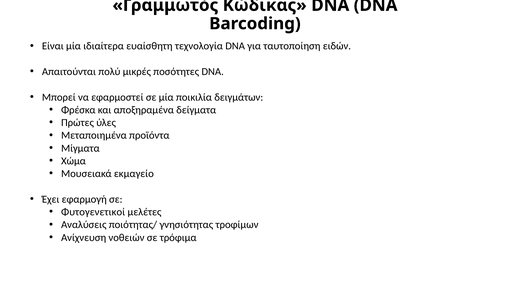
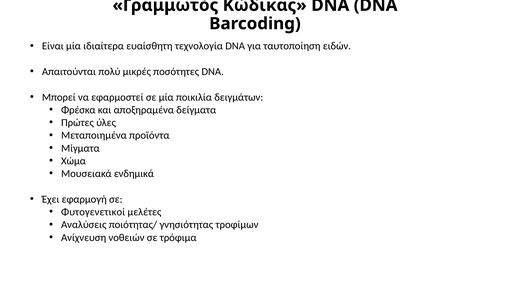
εκμαγείο: εκμαγείο -> ενδημικά (134, 174)
